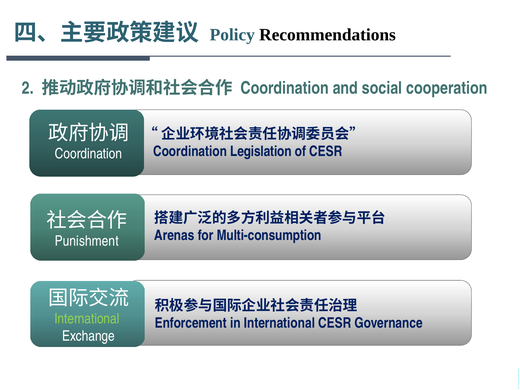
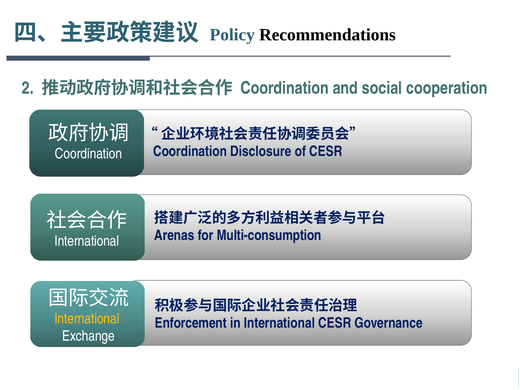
Legislation: Legislation -> Disclosure (261, 152)
Punishment: Punishment -> International (87, 241)
International colour: light green -> yellow (87, 319)
